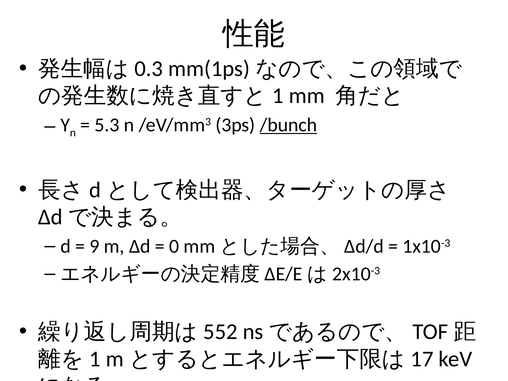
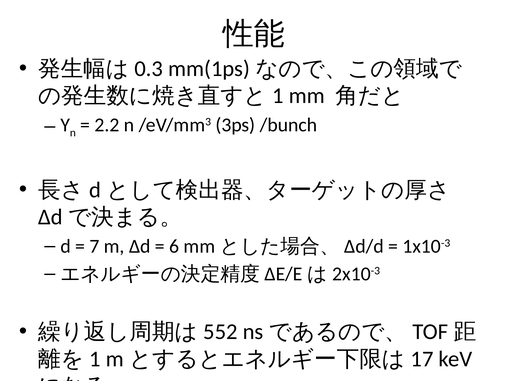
5.3: 5.3 -> 2.2 (107, 125)
/bunch underline: present -> none (288, 125)
9: 9 -> 7 (94, 246)
0: 0 -> 6 (174, 246)
